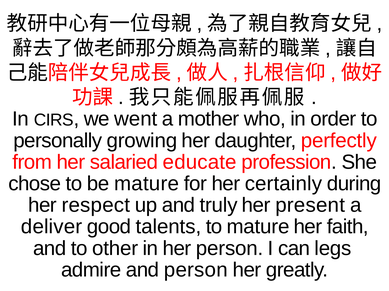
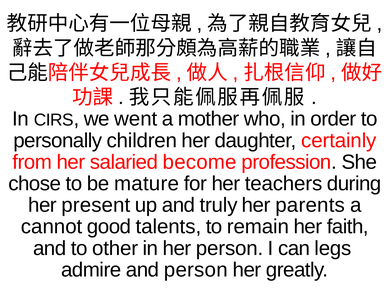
growing: growing -> children (142, 141)
perfectly: perfectly -> certainly (339, 141)
educate: educate -> become (200, 162)
certainly: certainly -> teachers (284, 184)
respect: respect -> present (96, 206)
present: present -> parents (310, 206)
deliver: deliver -> cannot (52, 227)
to mature: mature -> remain (258, 227)
